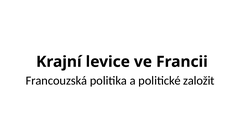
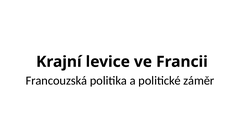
založit: založit -> záměr (199, 81)
